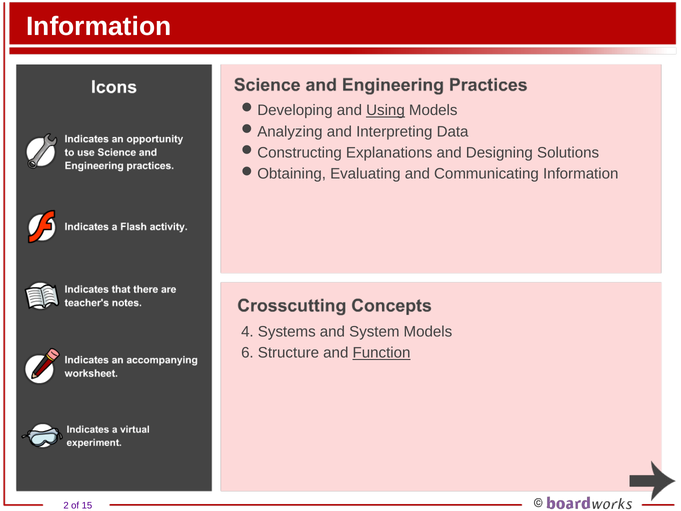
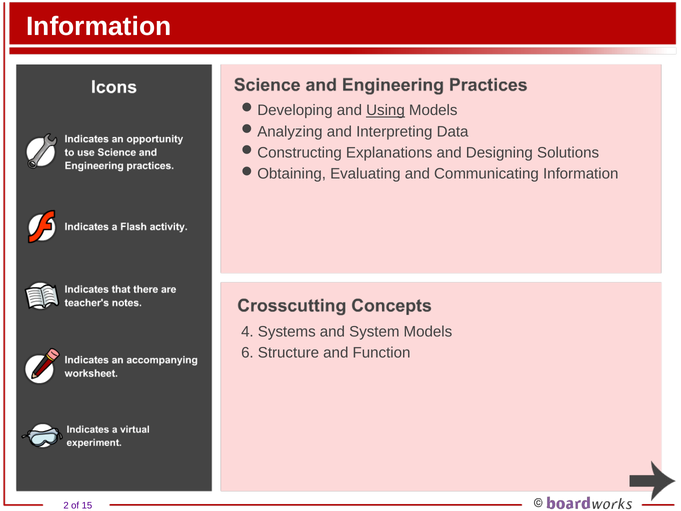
Function underline: present -> none (382, 353)
